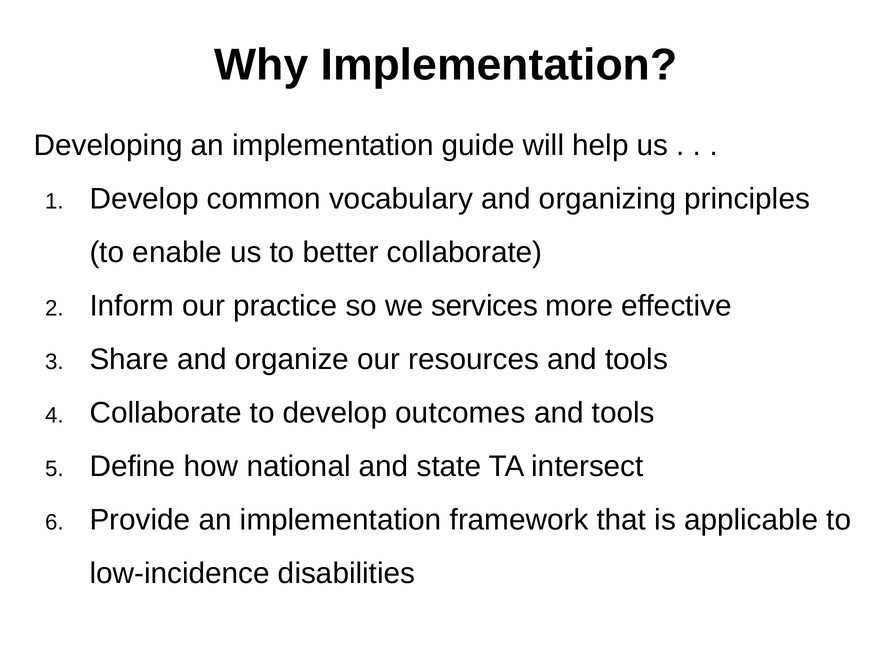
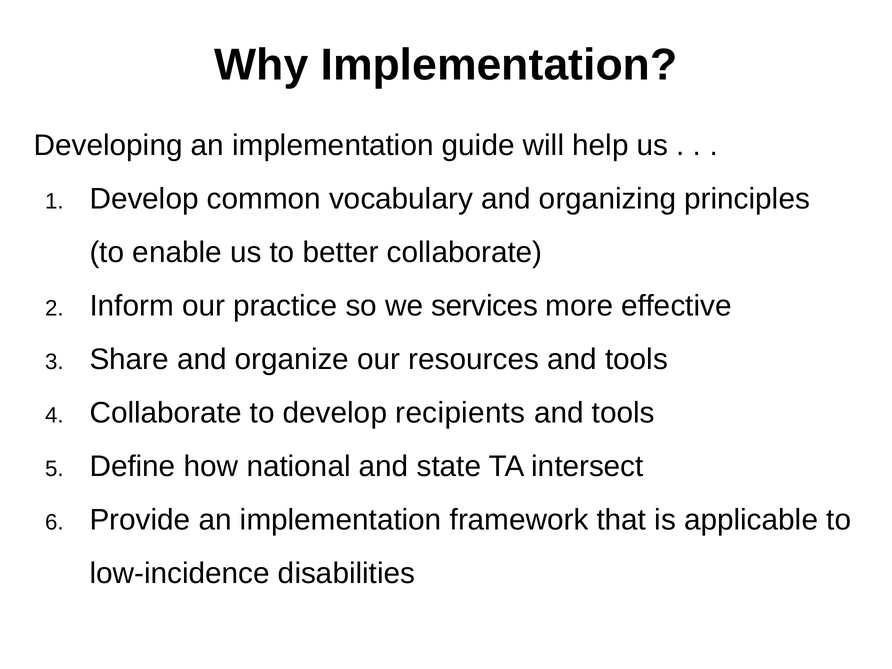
outcomes: outcomes -> recipients (460, 413)
